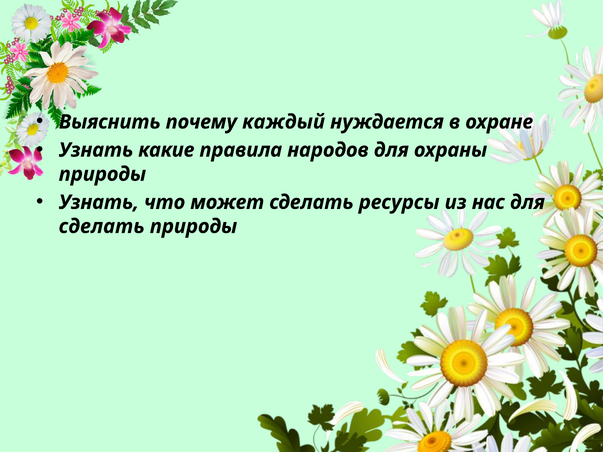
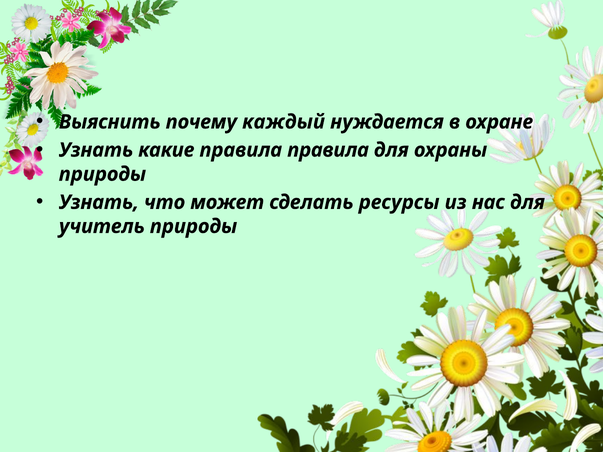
правила народов: народов -> правила (328, 150)
сделать: сделать -> учитель (102, 227)
